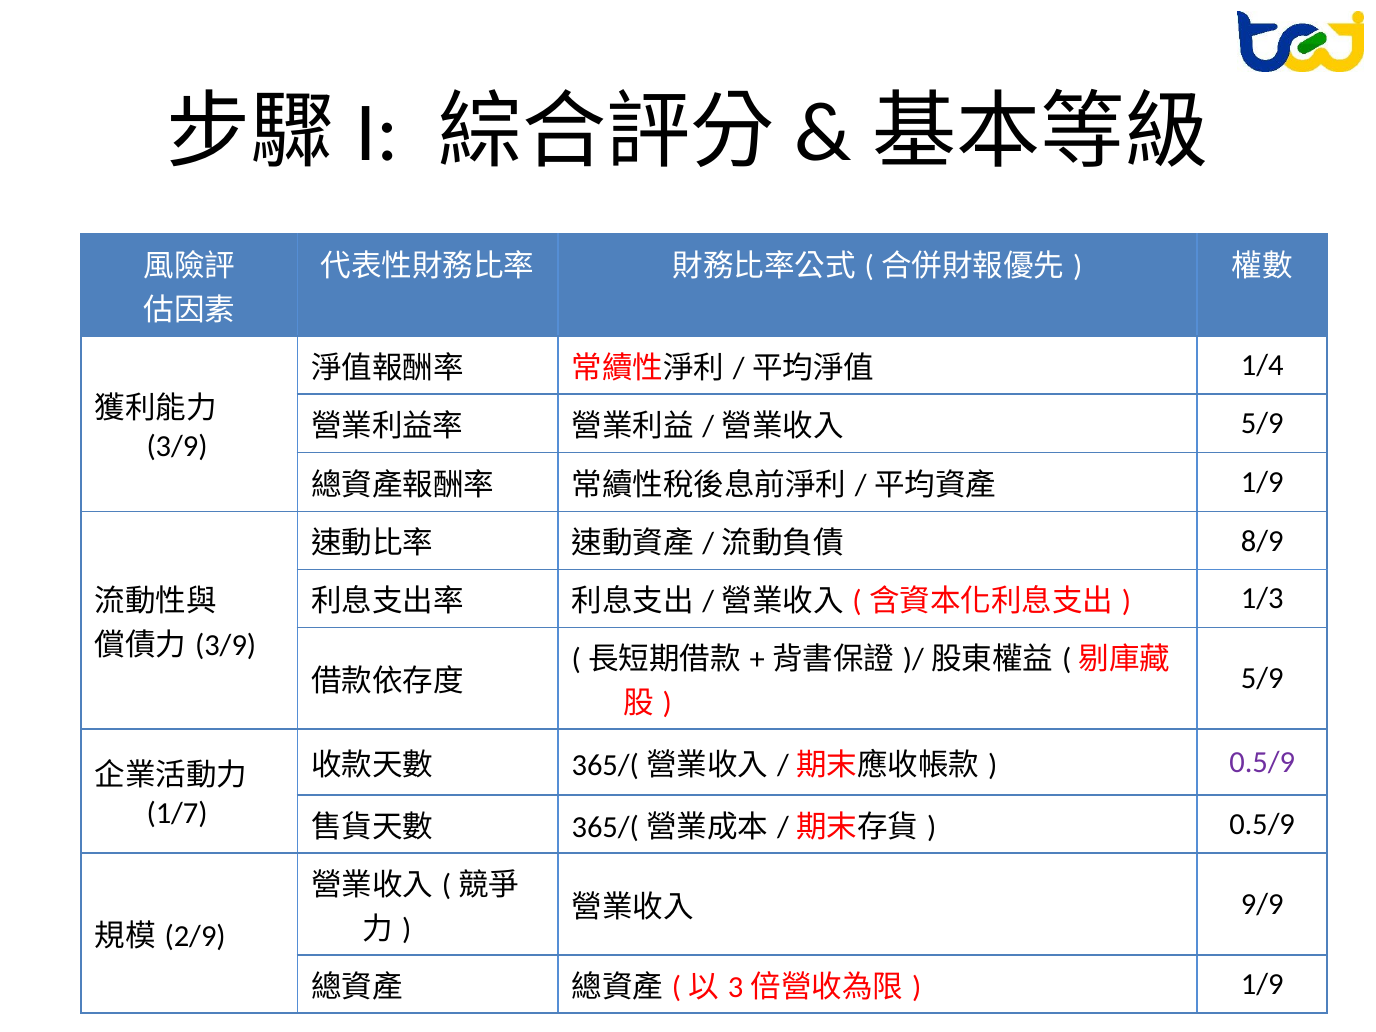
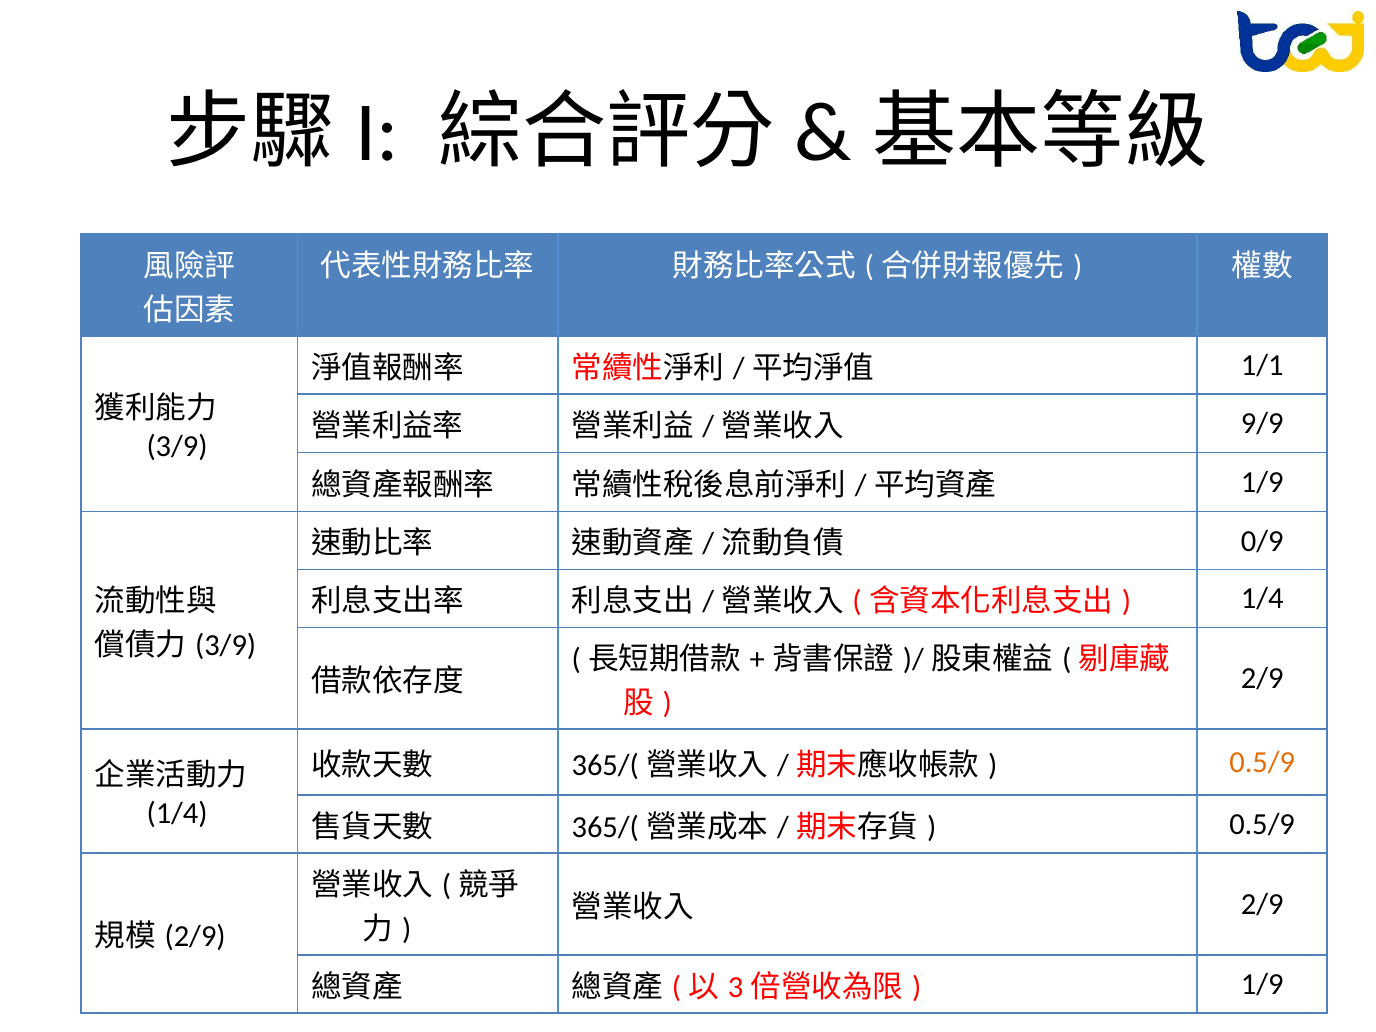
1/4: 1/4 -> 1/1 (1262, 365)
5/9: 5/9 -> 9/9 (1262, 424)
8/9: 8/9 -> 0/9 (1262, 541)
1/3: 1/3 -> 1/4 (1262, 599)
5/9: 5/9 -> 2/9 (1262, 679)
0.5/9 colour: purple -> orange (1262, 763)
1/7: 1/7 -> 1/4 (177, 814)
9/9: 9/9 -> 2/9 (1262, 904)
